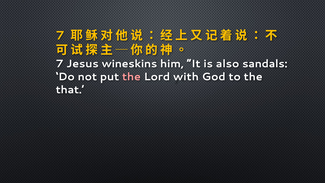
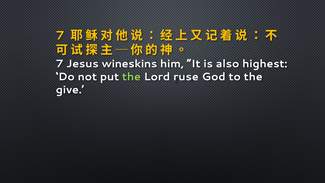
sandals: sandals -> highest (265, 64)
the colour: pink -> light green (131, 77)
with: with -> ruse (186, 77)
that: that -> give (70, 90)
